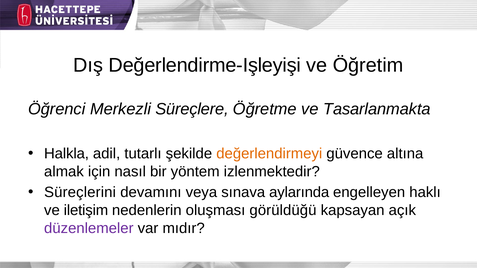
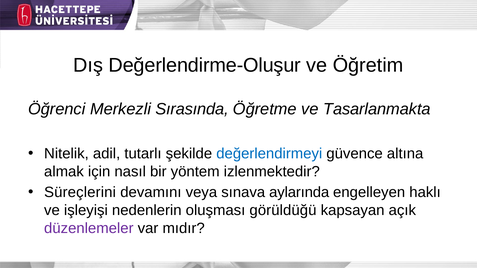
Değerlendirme-Işleyişi: Değerlendirme-Işleyişi -> Değerlendirme-Oluşur (205, 65)
Süreçlere: Süreçlere -> Sırasında (192, 109)
Halkla: Halkla -> Nitelik (66, 154)
değerlendirmeyi colour: orange -> blue (269, 154)
iletişim: iletişim -> işleyişi (86, 210)
